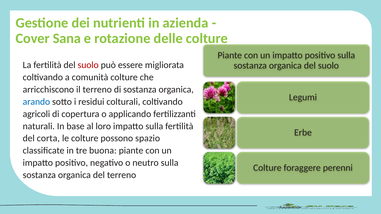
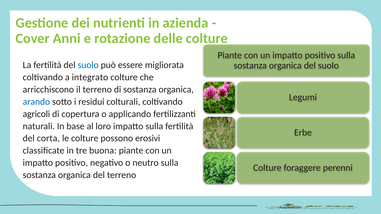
Sana: Sana -> Anni (67, 38)
suolo colour: red -> blue (88, 65)
comunità: comunità -> integrato (90, 77)
spazio: spazio -> erosivi (148, 139)
